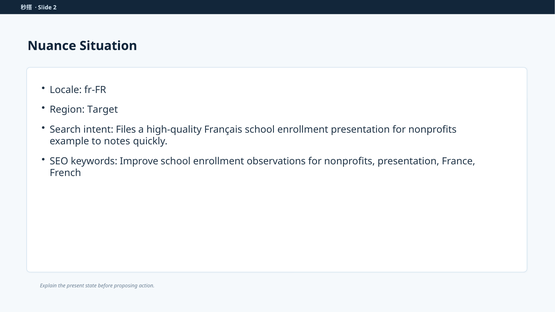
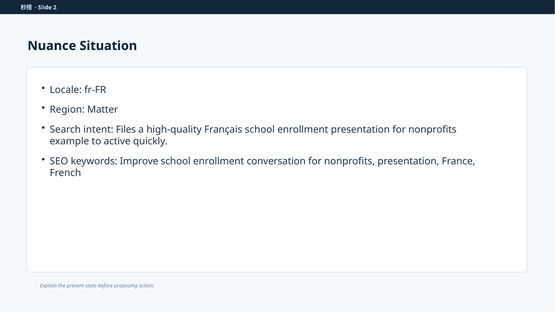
Target: Target -> Matter (103, 110)
notes: notes -> active (117, 141)
observations: observations -> conversation (276, 161)
